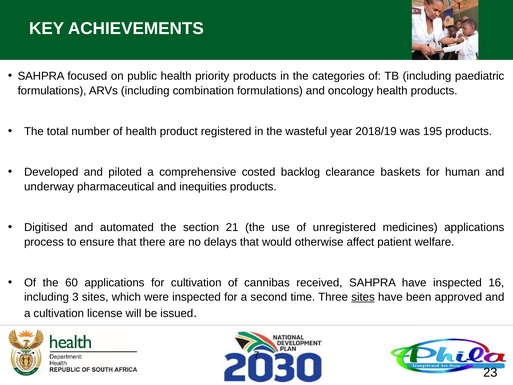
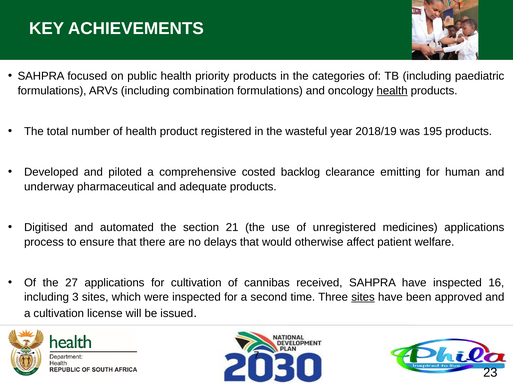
health underline: none -> present (392, 91)
baskets: baskets -> emitting (401, 172)
inequities: inequities -> adequate (203, 186)
60: 60 -> 27 (72, 282)
